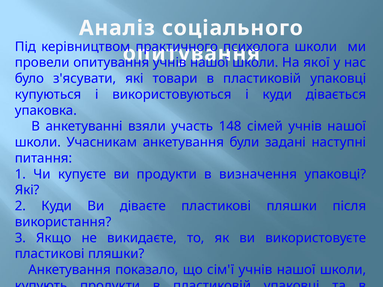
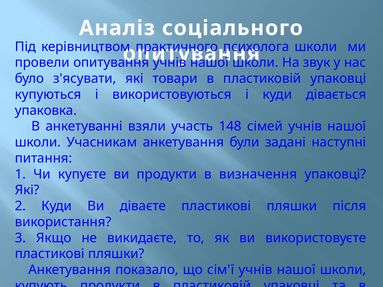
якої: якої -> звук (317, 63)
